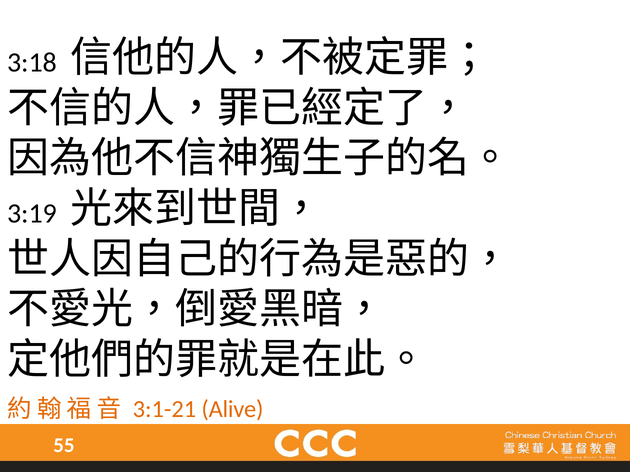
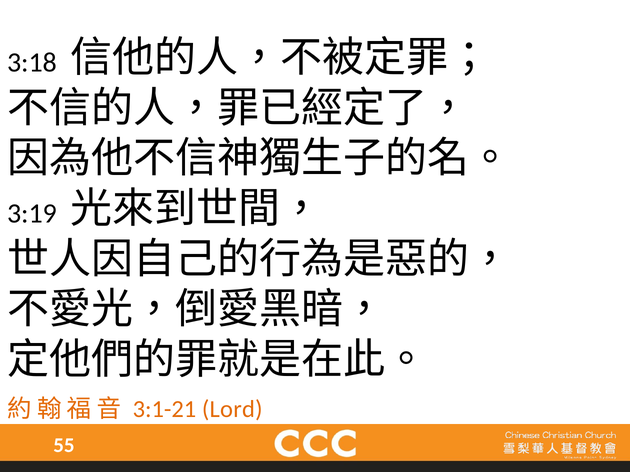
Alive: Alive -> Lord (232, 410)
